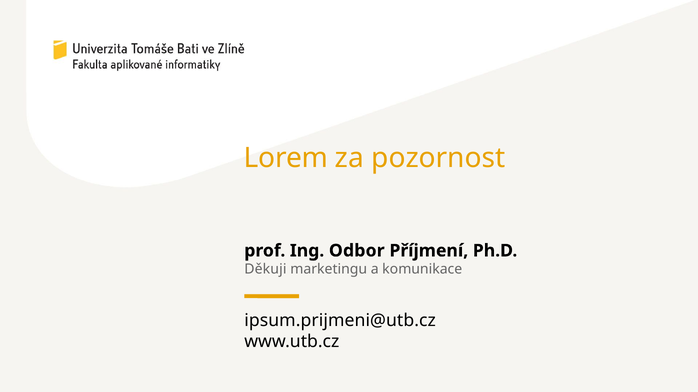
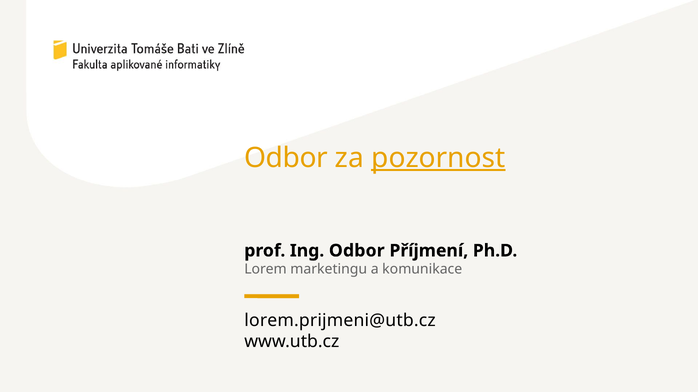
Lorem: Lorem -> Odbor (286, 158)
pozornost underline: none -> present (438, 158)
Děkuji: Děkuji -> Lorem (266, 270)
ipsum.prijmeni@utb.cz: ipsum.prijmeni@utb.cz -> lorem.prijmeni@utb.cz (340, 321)
